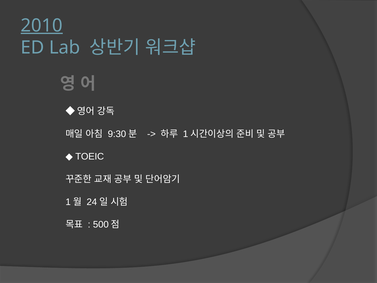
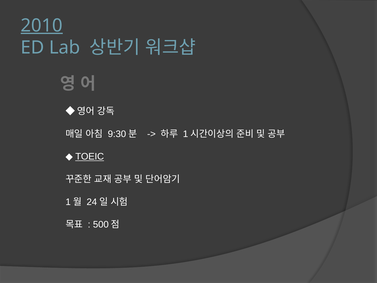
TOEIC underline: none -> present (90, 156)
